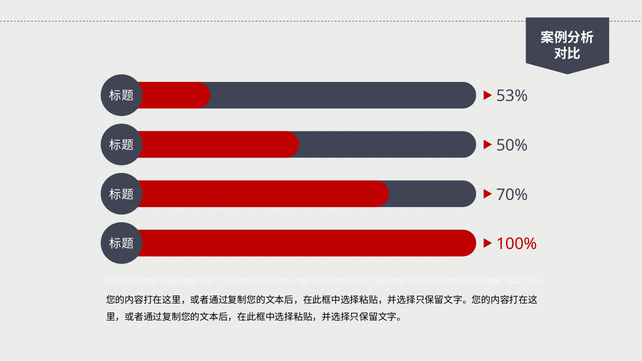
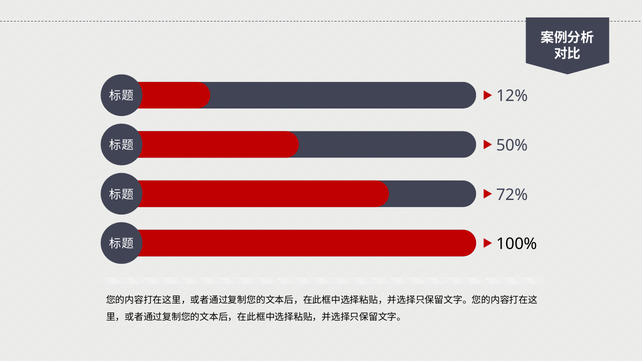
53%: 53% -> 12% (512, 96)
70%: 70% -> 72% (512, 195)
100% colour: red -> black (517, 244)
